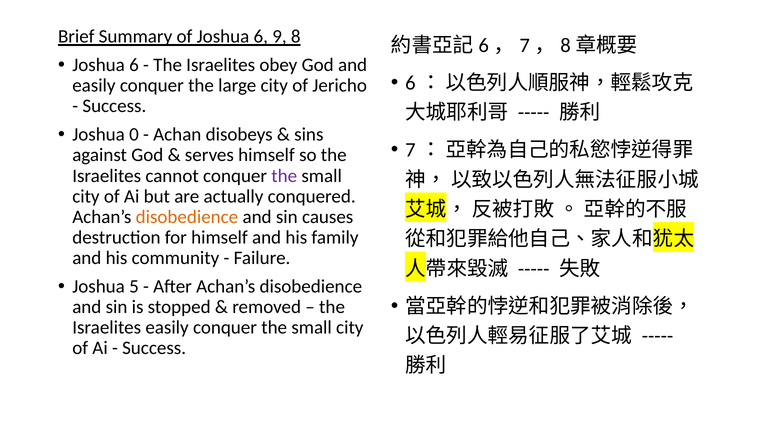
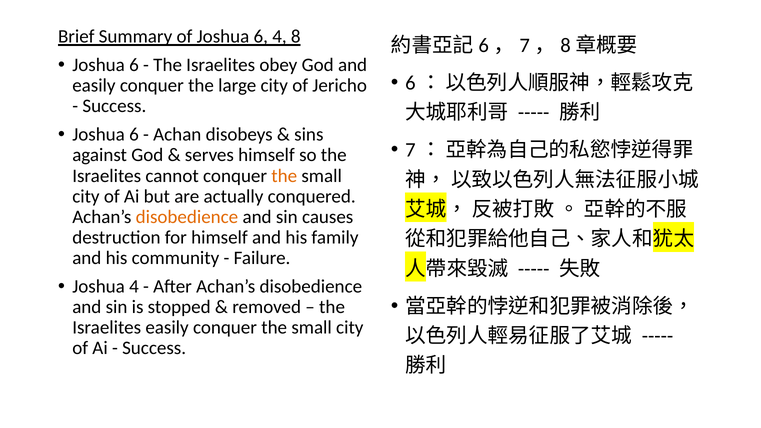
6 9: 9 -> 4 (279, 37)
0: 0 -> 6 (134, 135)
the colour: purple -> orange (284, 176)
Joshua 5: 5 -> 4 (134, 286)
